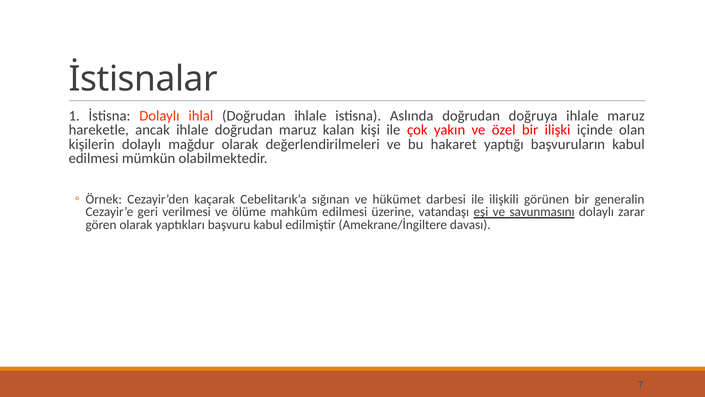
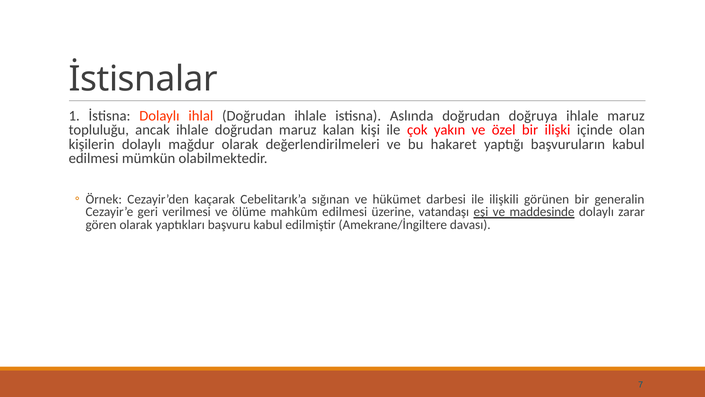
hareketle: hareketle -> topluluğu (99, 130)
savunmasını: savunmasını -> maddesinde (542, 212)
